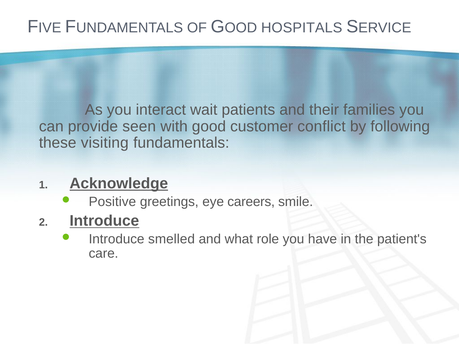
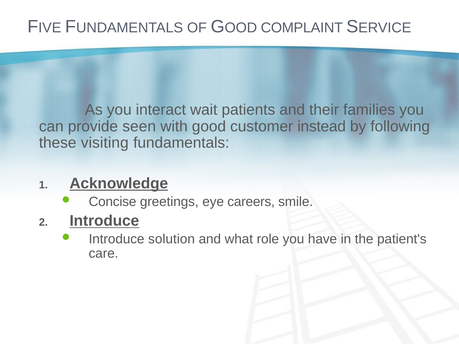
HOSPITALS: HOSPITALS -> COMPLAINT (302, 28)
conflict: conflict -> instead (322, 126)
Positive: Positive -> Concise (112, 202)
smelled: smelled -> solution (172, 239)
